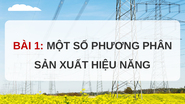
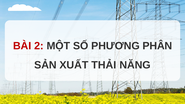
1: 1 -> 2 (39, 46)
HIỆU: HIỆU -> THẢI (104, 65)
